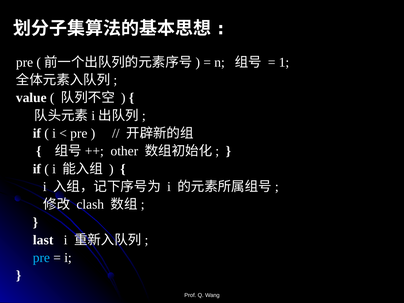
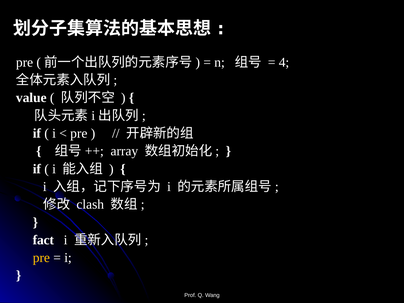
1: 1 -> 4 (284, 62)
other: other -> array (124, 151)
last: last -> fact (43, 240)
pre colour: light blue -> yellow (41, 258)
